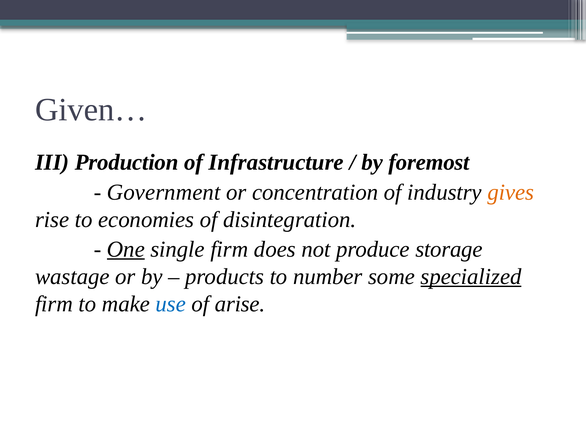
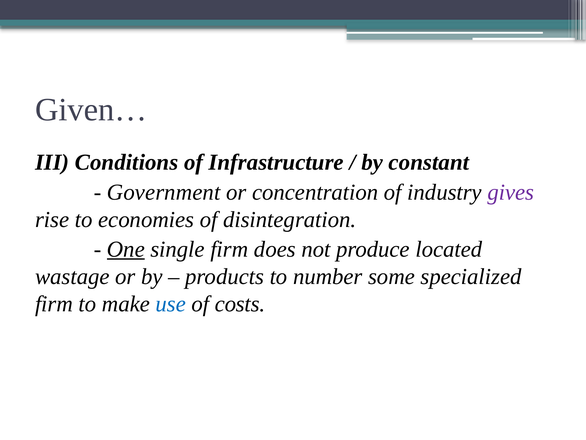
Production: Production -> Conditions (127, 162)
foremost: foremost -> constant (429, 162)
gives colour: orange -> purple (511, 192)
storage: storage -> located (449, 249)
specialized underline: present -> none (471, 276)
arise: arise -> costs (240, 304)
